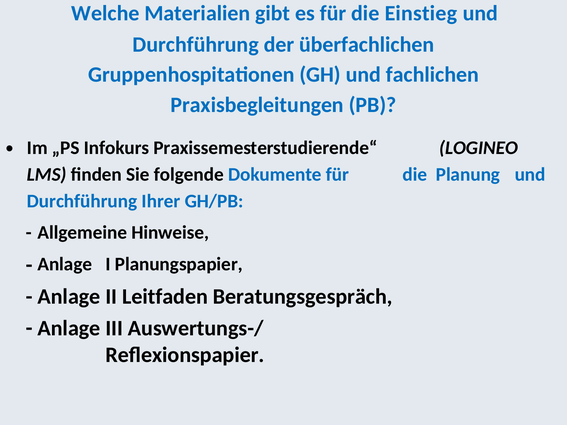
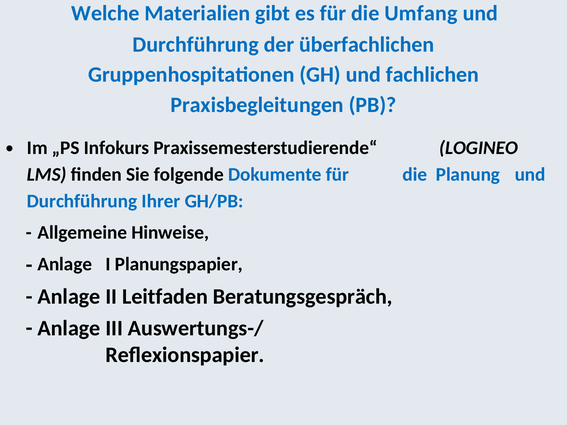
Einstieg: Einstieg -> Umfang (421, 13)
